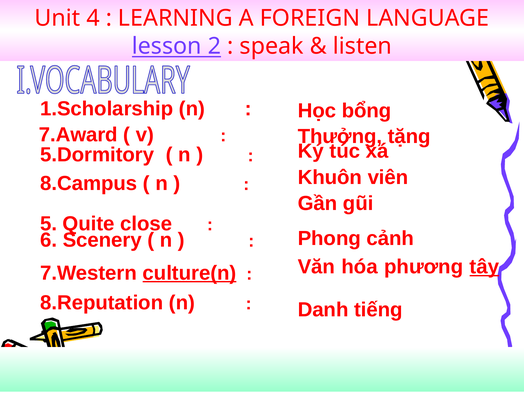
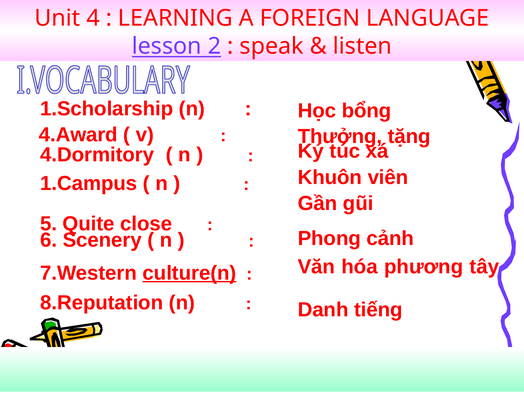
7.Award: 7.Award -> 4.Award (78, 135)
5.Dormitory: 5.Dormitory -> 4.Dormitory (97, 155)
8.Campus: 8.Campus -> 1.Campus (89, 183)
tây underline: present -> none (484, 267)
